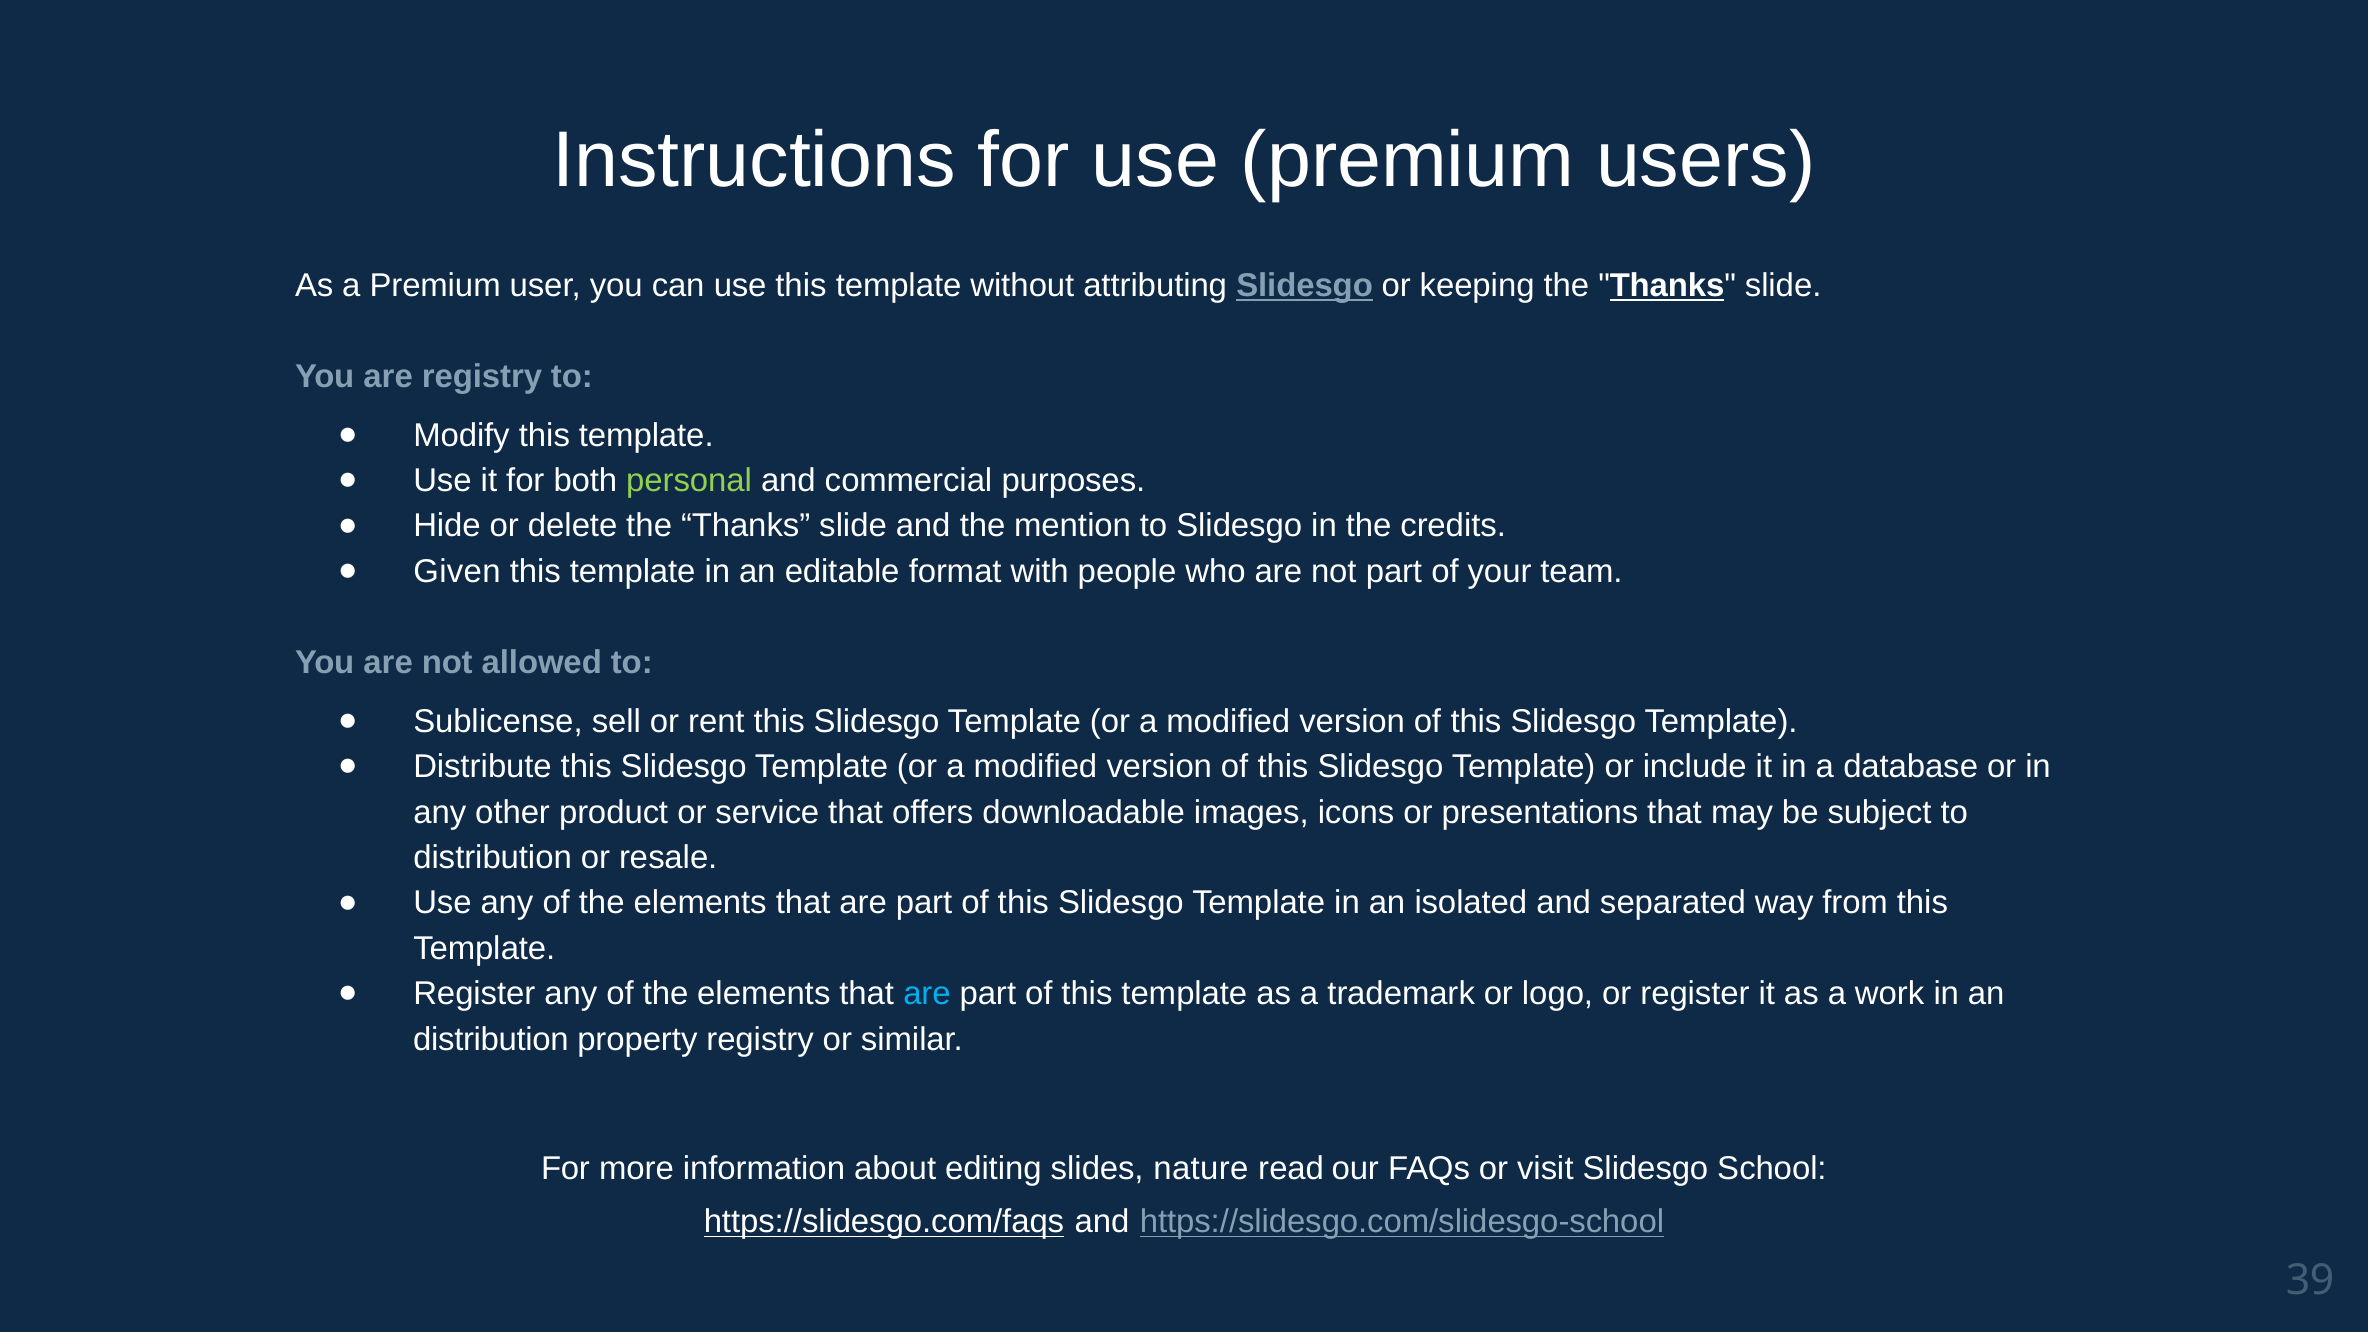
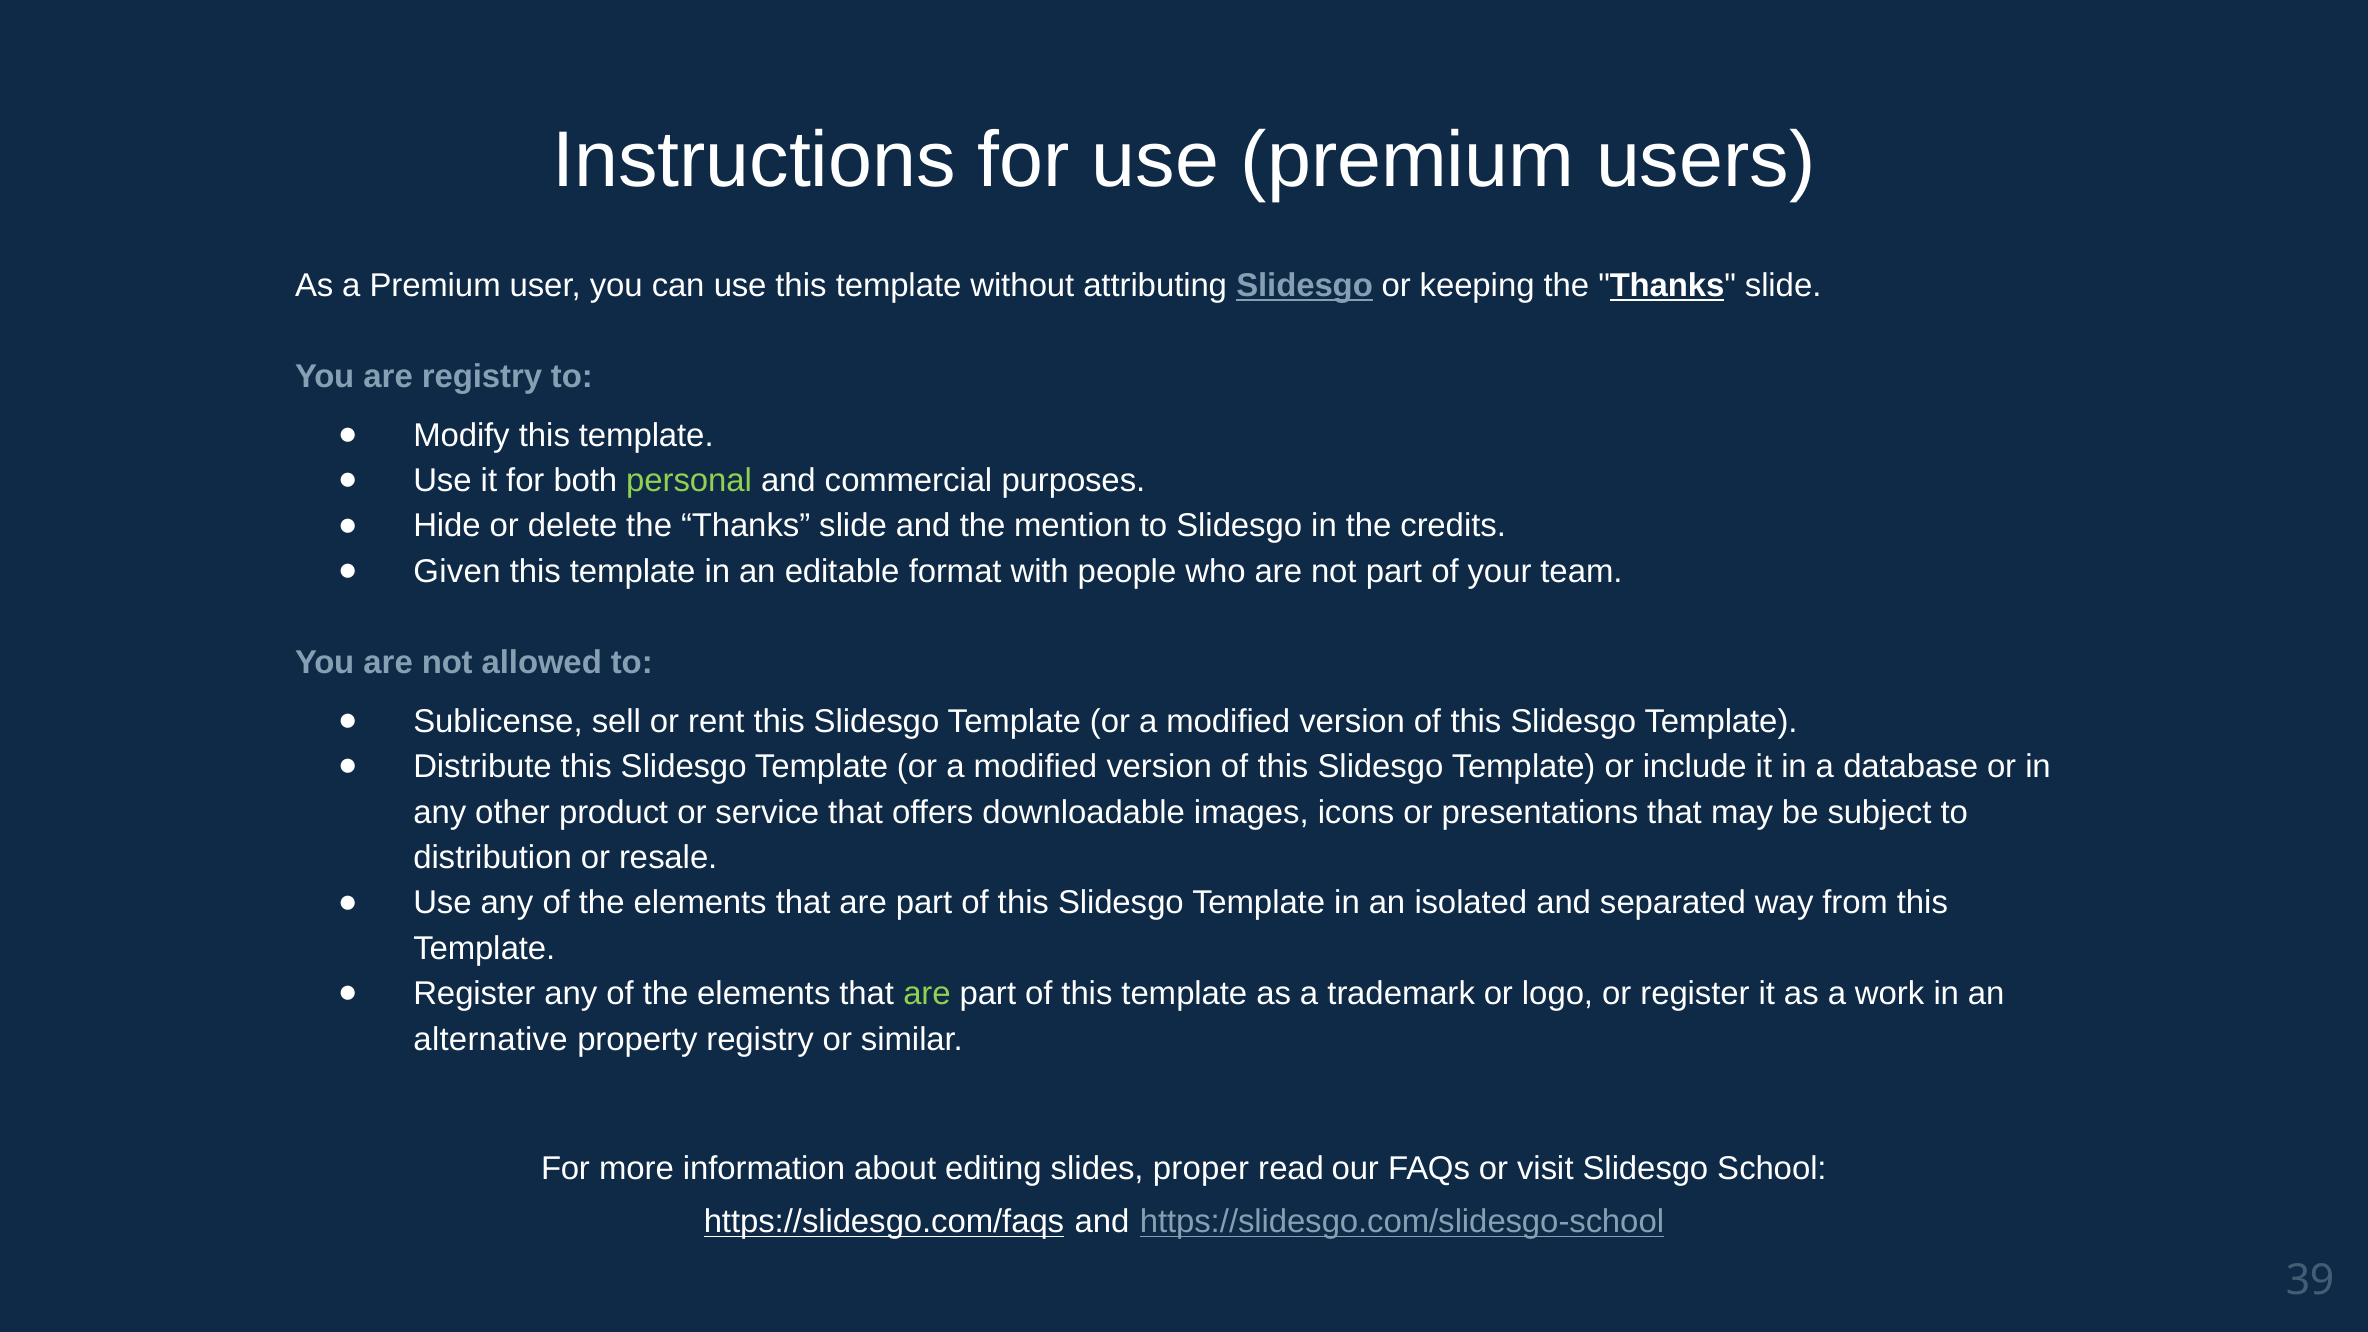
are colour: light blue -> light green (927, 994)
distribution: distribution -> alternative (491, 1039)
nature: nature -> proper (1201, 1169)
